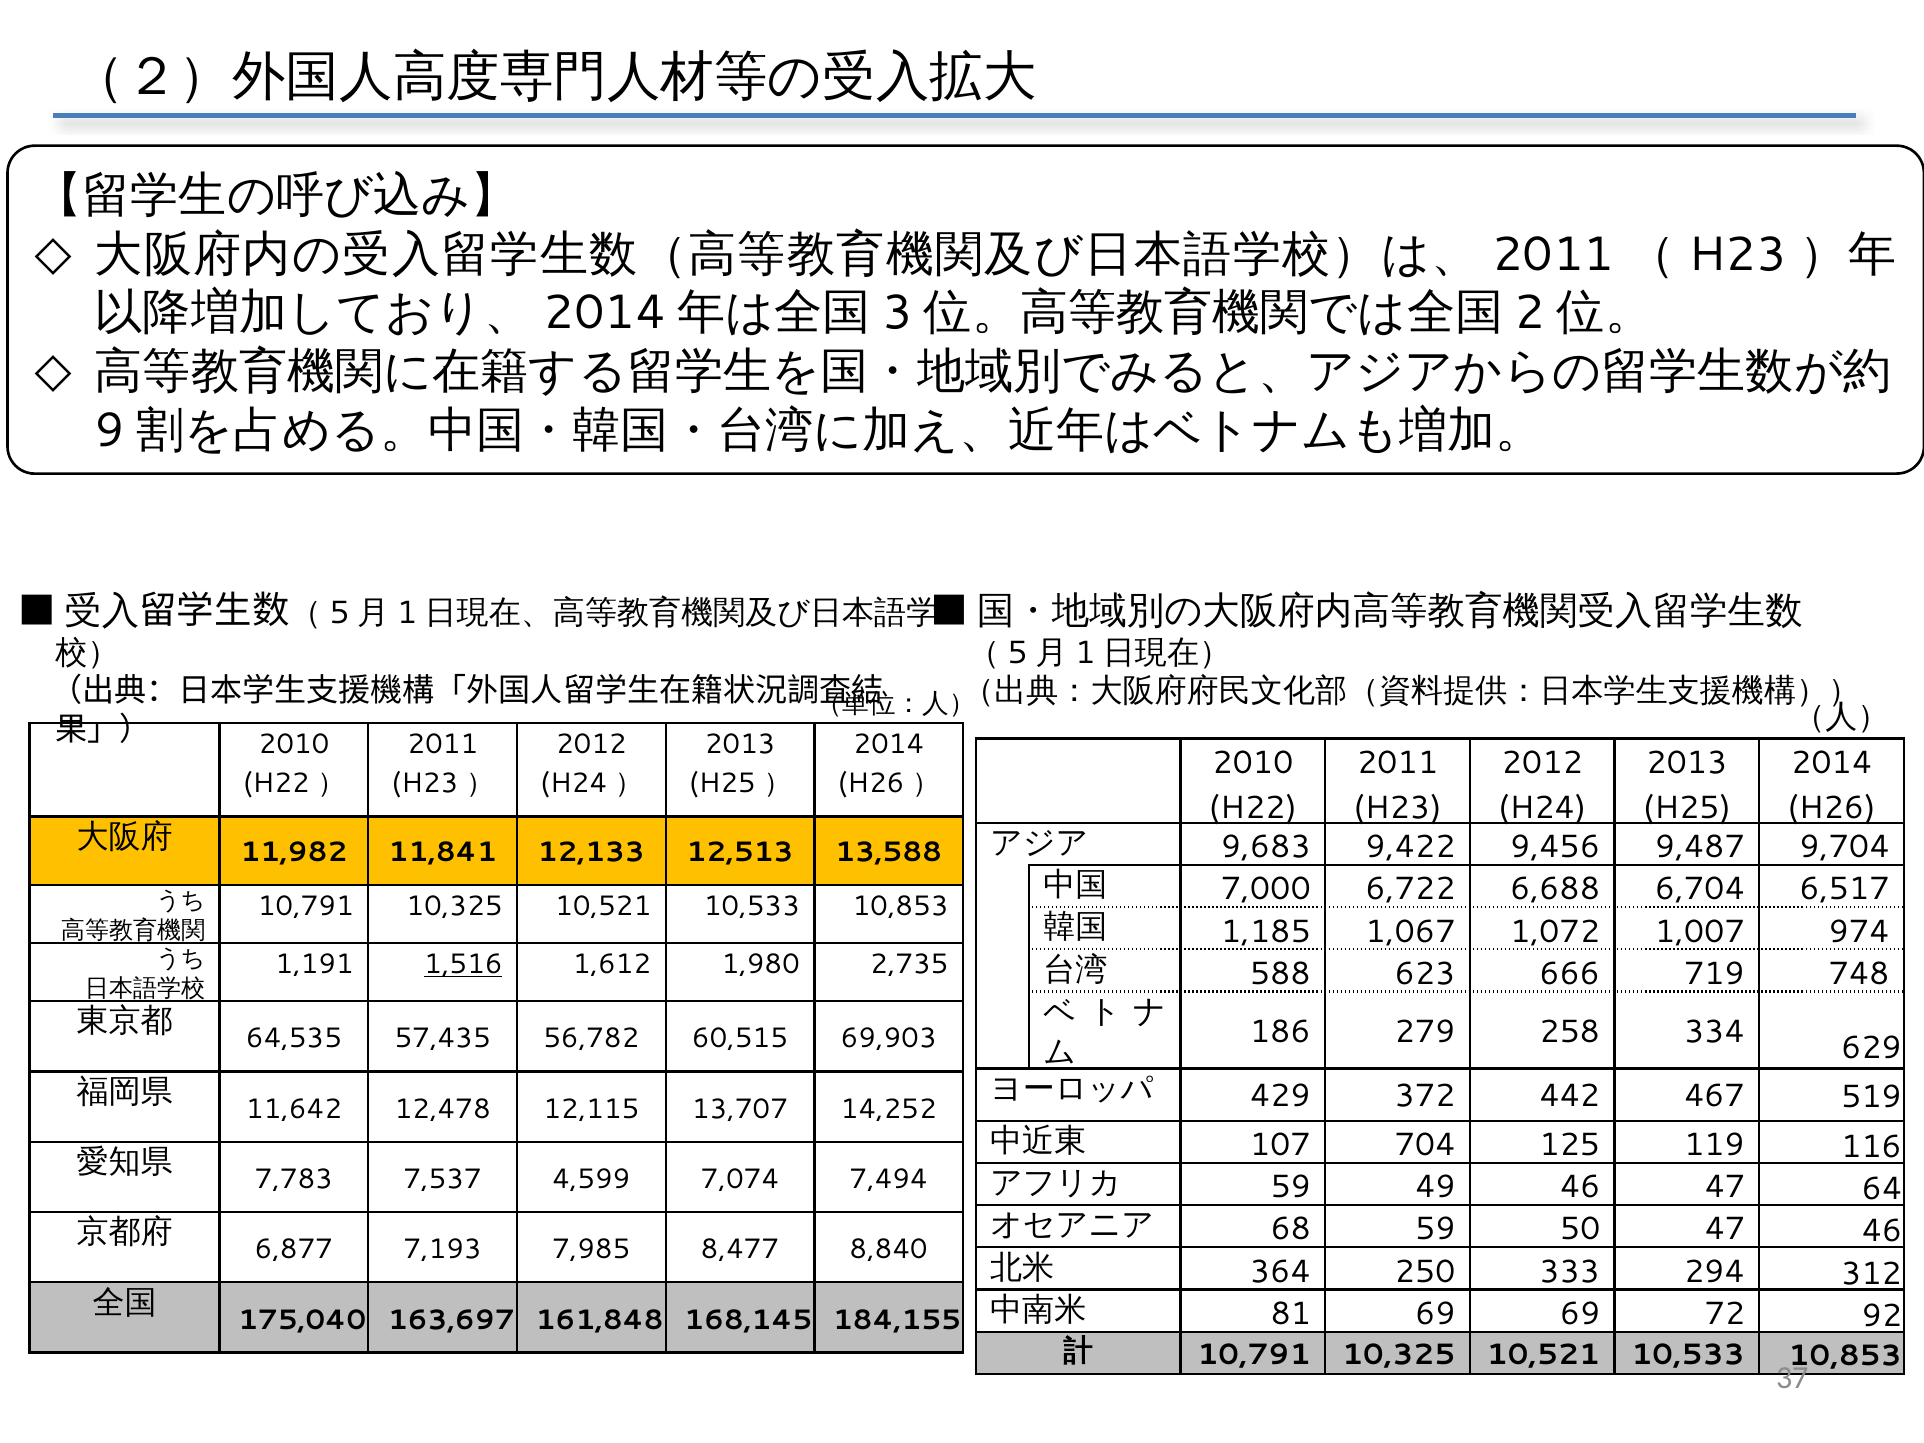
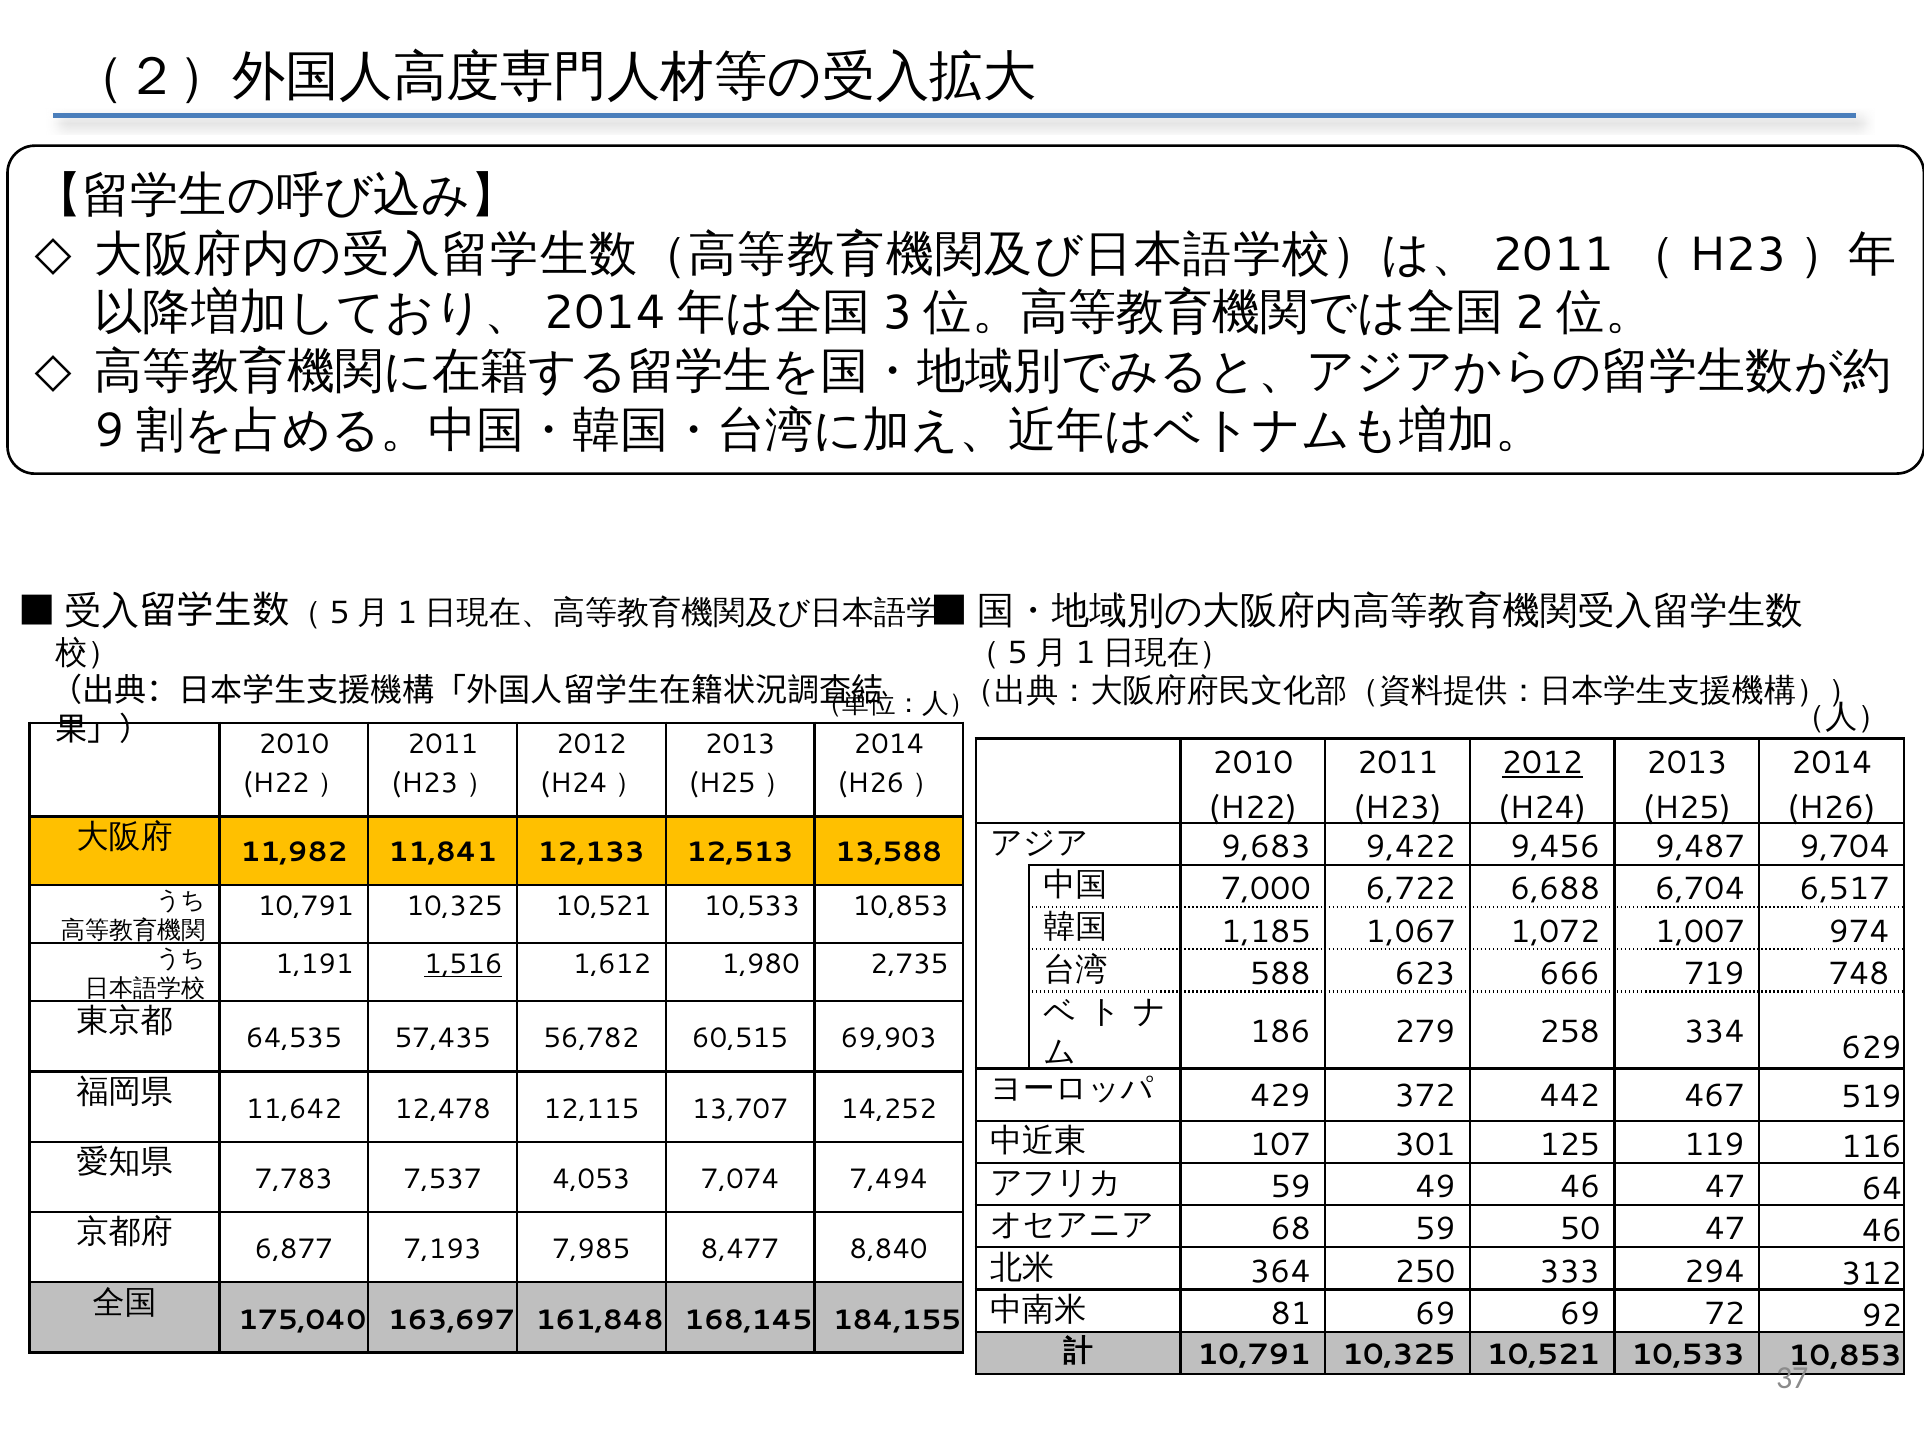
2012 underline: none -> present (1542, 763)
704: 704 -> 301 (1425, 1145)
4,599: 4,599 -> 4,053 (591, 1179)
